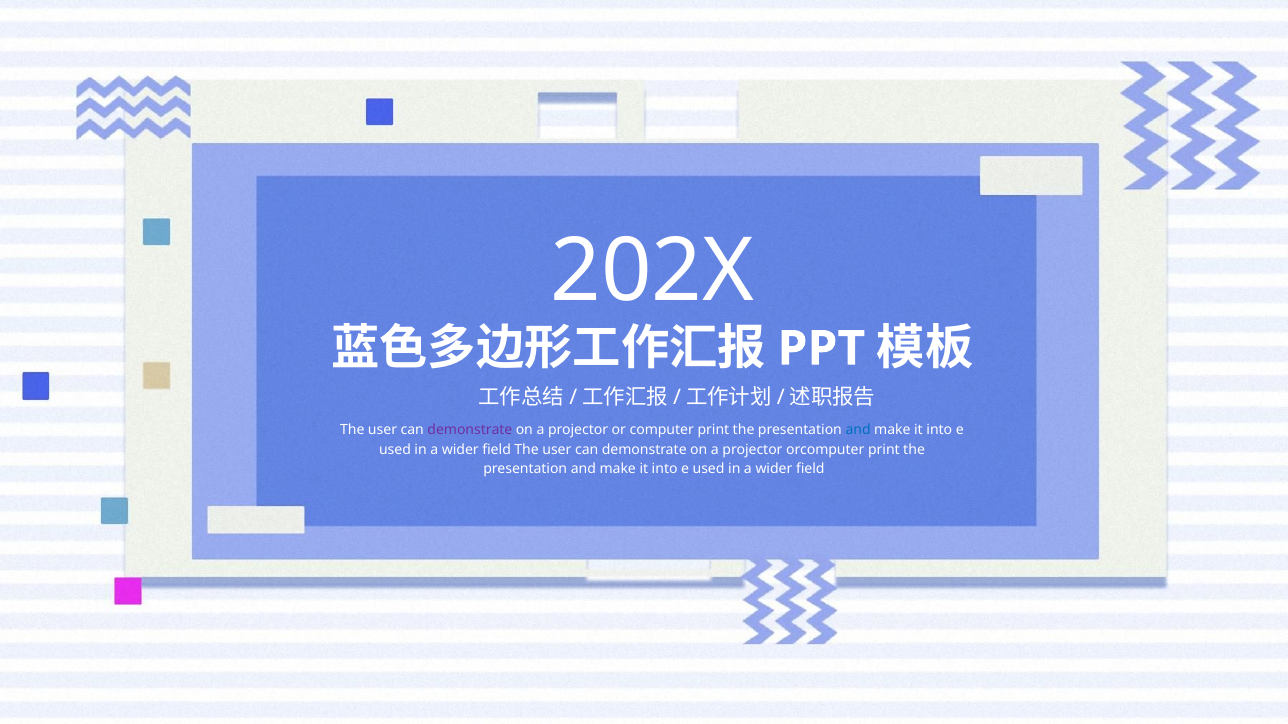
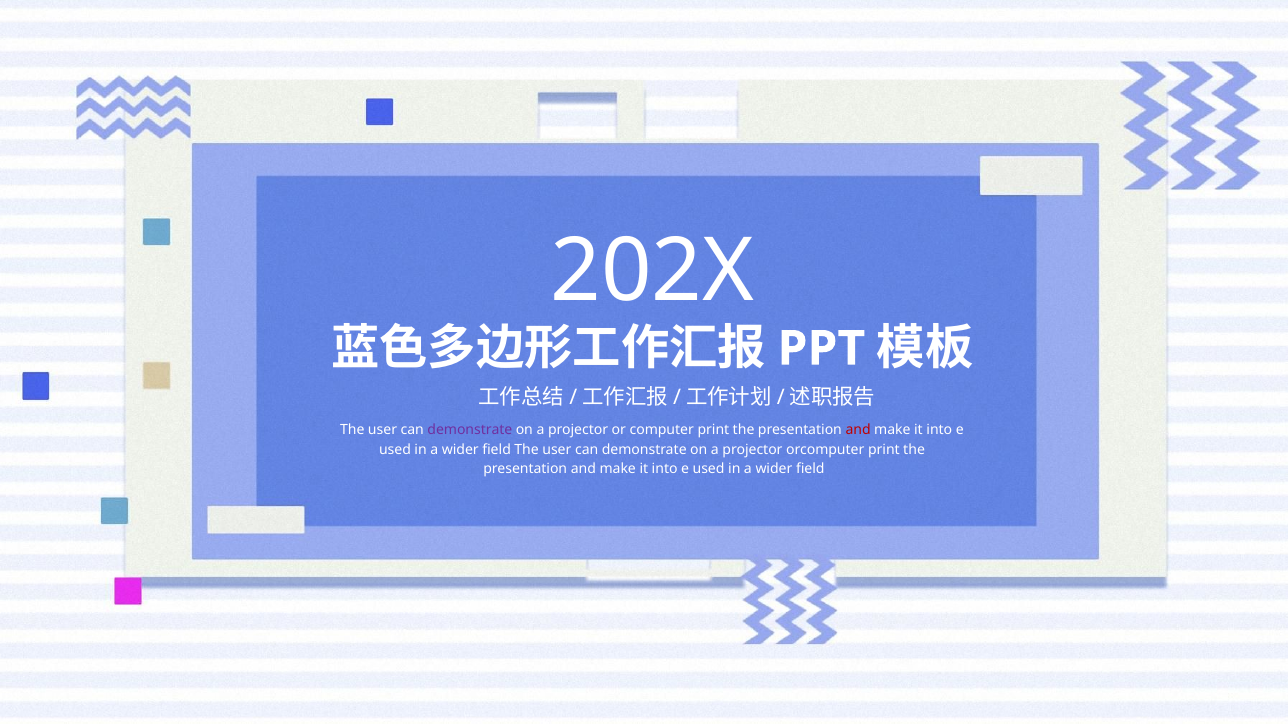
and colour: blue -> red (858, 430)
